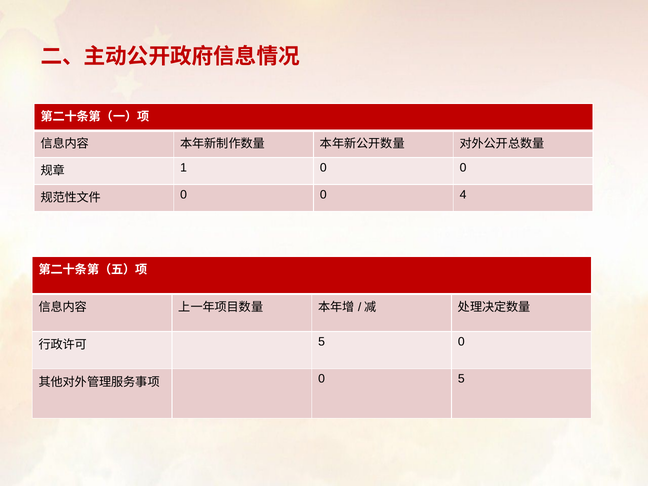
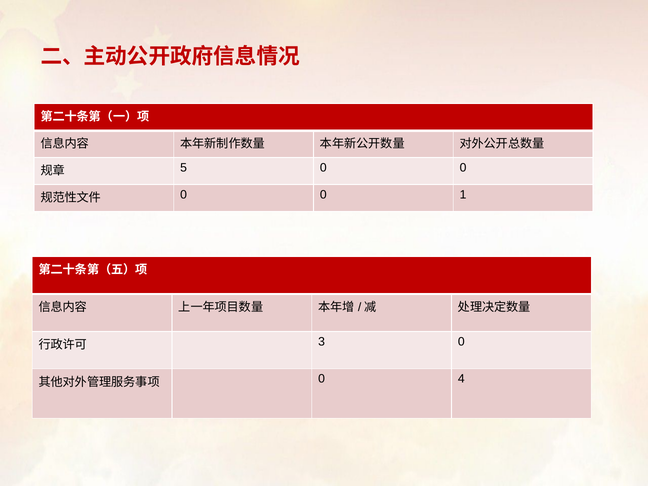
1: 1 -> 5 (184, 168)
4: 4 -> 1 (463, 195)
5: 5 -> 3 (322, 342)
0 5: 5 -> 4 (461, 379)
